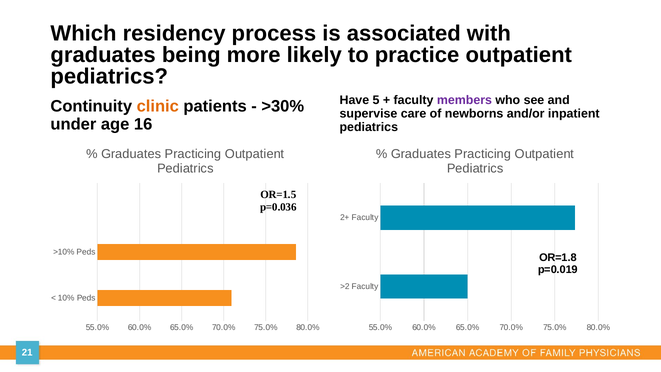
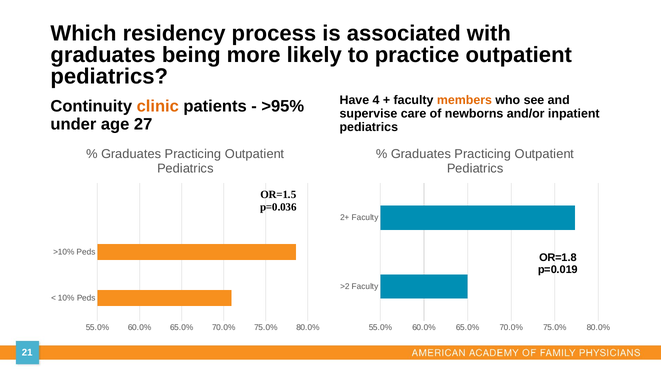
5: 5 -> 4 (376, 100)
members colour: purple -> orange (464, 100)
>30%: >30% -> >95% (283, 106)
16: 16 -> 27 (143, 124)
